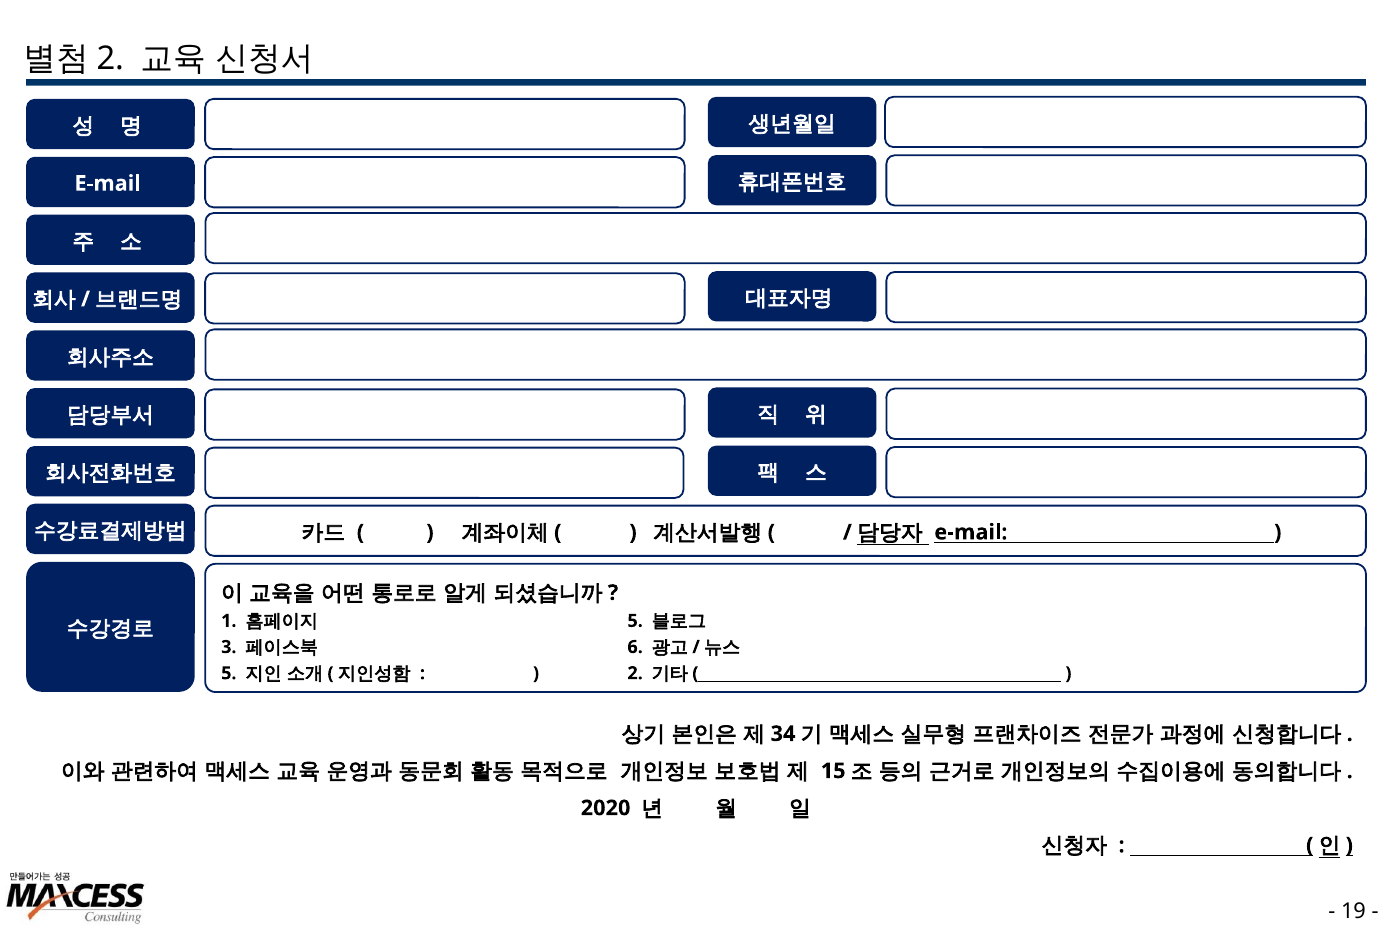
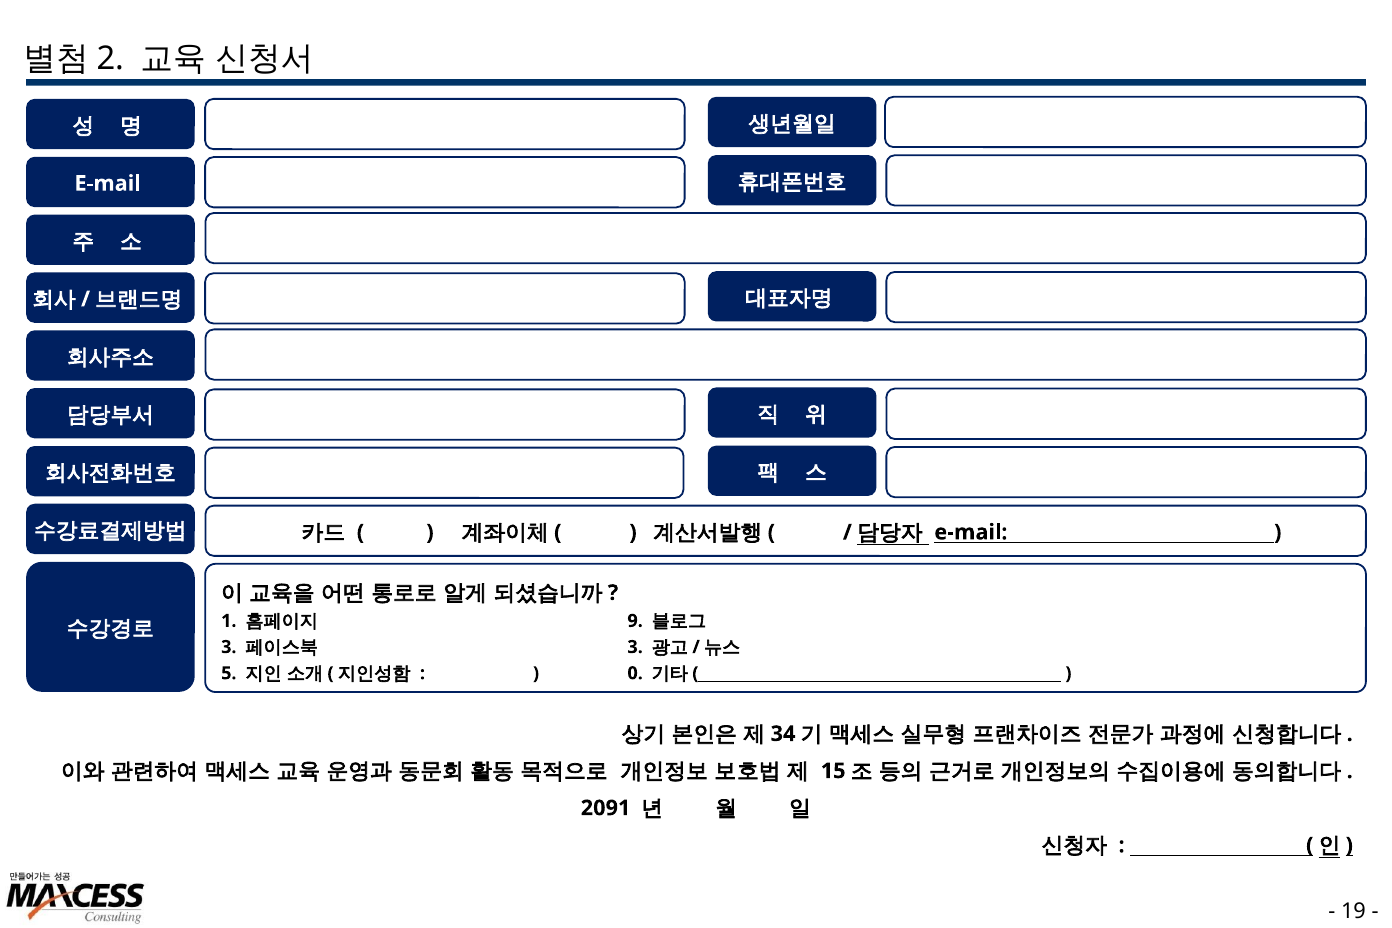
5: 5 -> 9 (635, 621)
6: 6 -> 3 (635, 647)
2: 2 -> 0 (635, 673)
2020: 2020 -> 2091 (606, 808)
